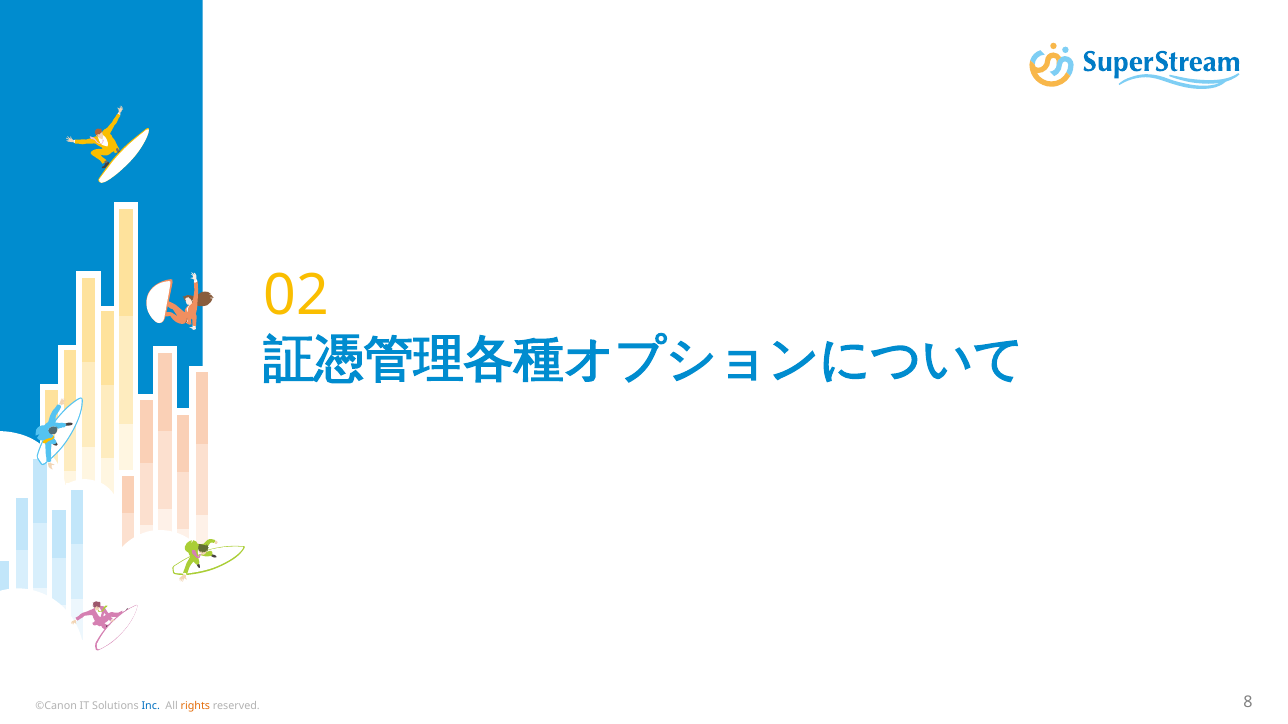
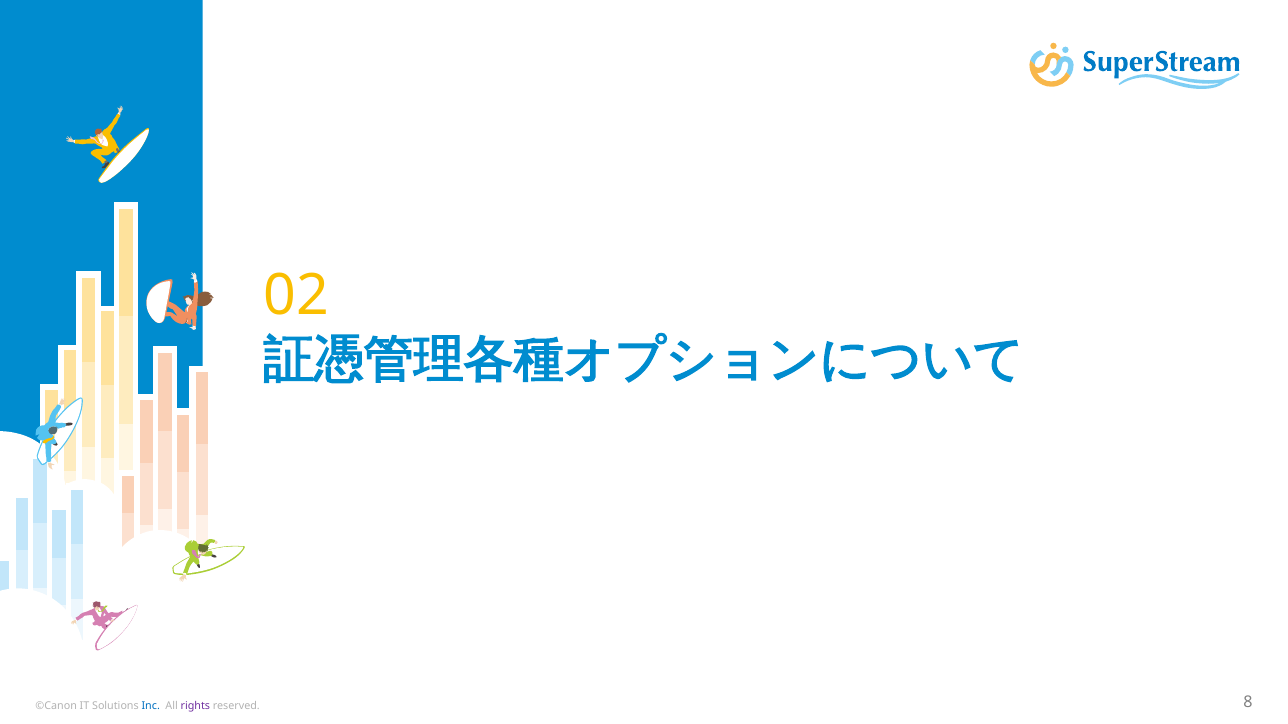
rights colour: orange -> purple (195, 706)
